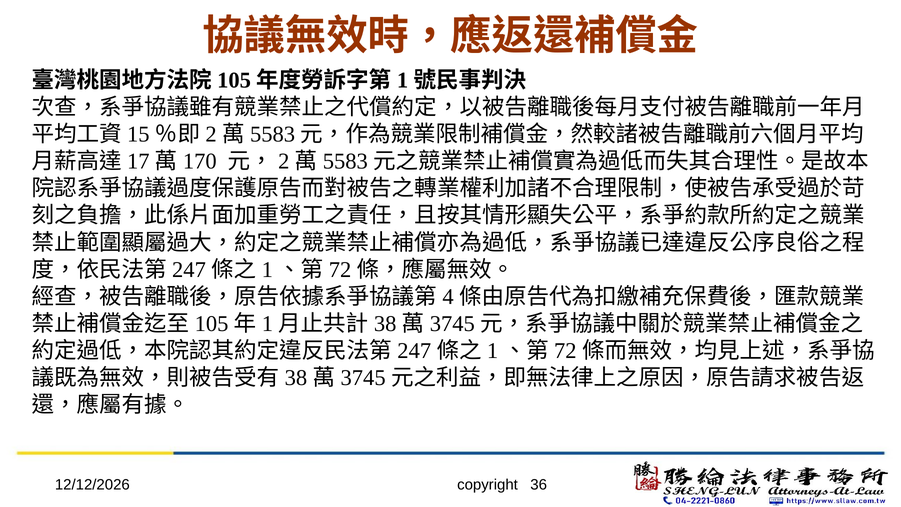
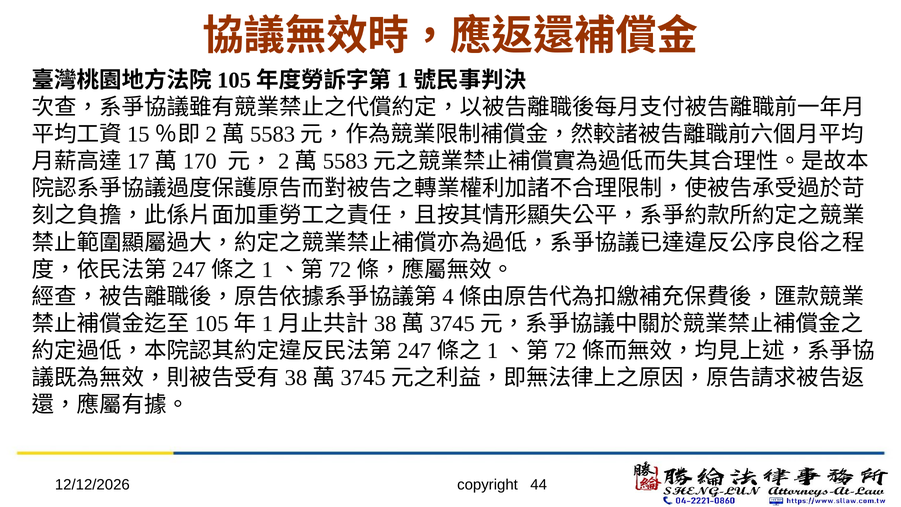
36: 36 -> 44 (539, 485)
